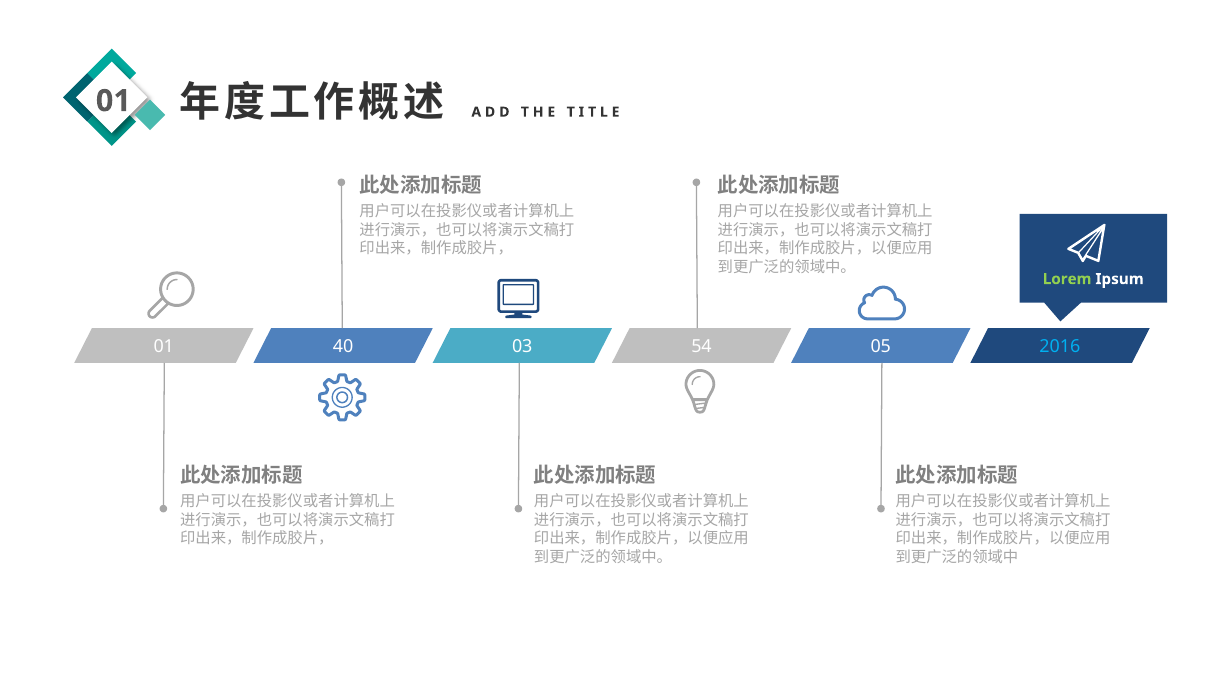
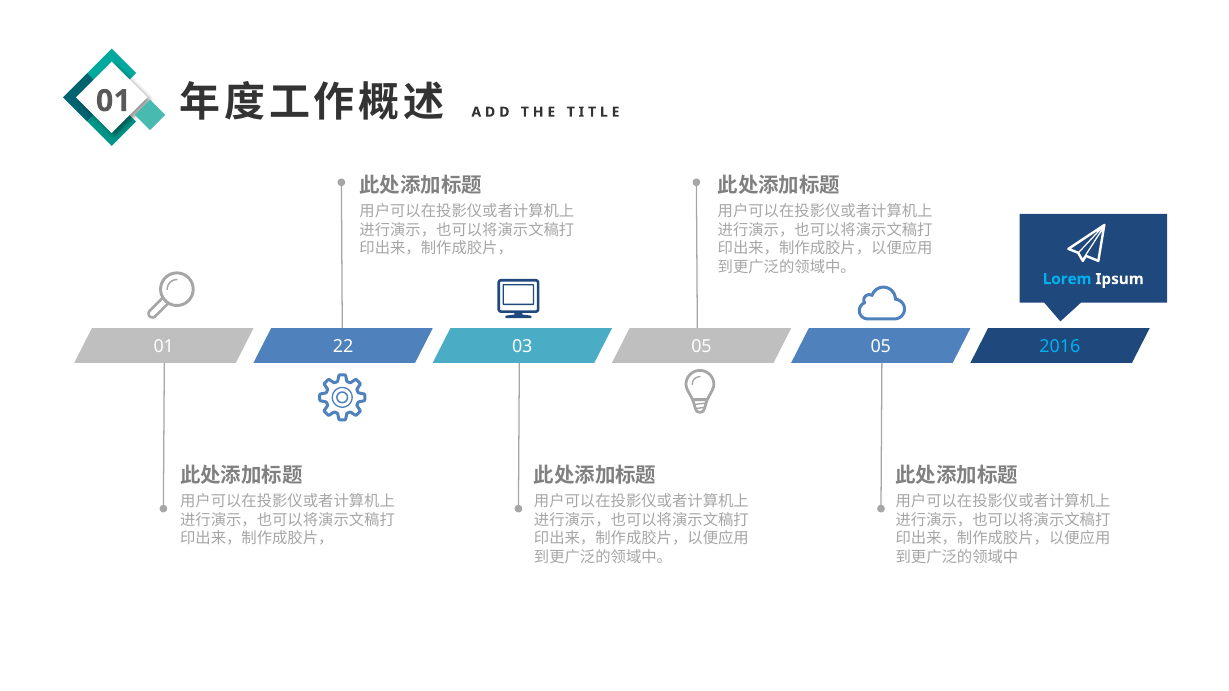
Lorem colour: light green -> light blue (1067, 279)
40: 40 -> 22 (343, 347)
03 54: 54 -> 05 (702, 347)
